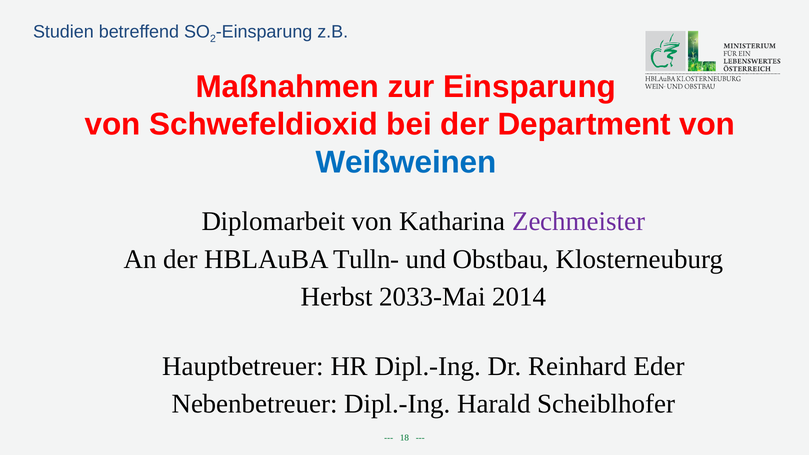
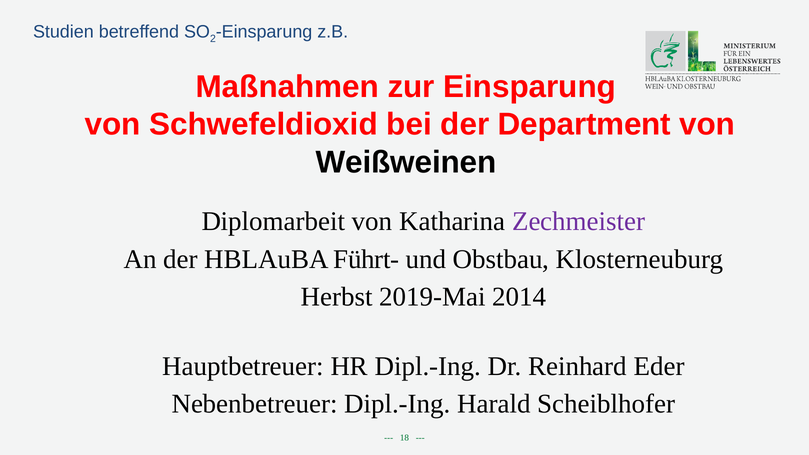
Weißweinen colour: blue -> black (406, 162)
Tulln-: Tulln- -> Führt- (366, 259)
2033-Mai: 2033-Mai -> 2019-Mai (432, 297)
